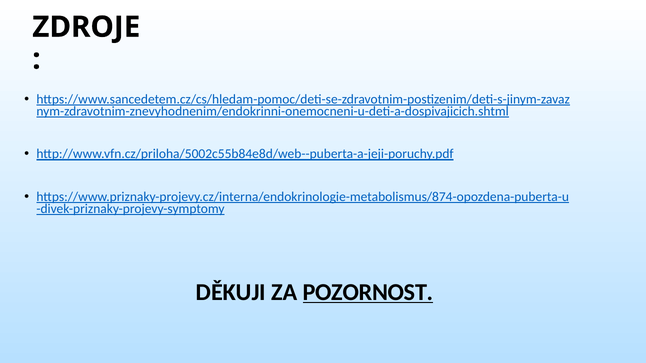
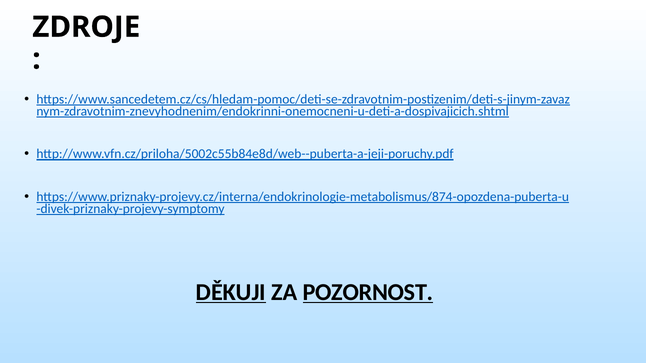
DĚKUJI underline: none -> present (231, 292)
